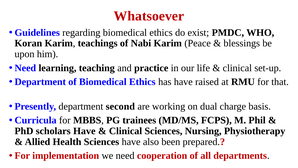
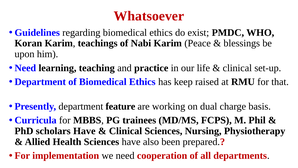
has have: have -> keep (183, 82)
second: second -> feature (120, 106)
